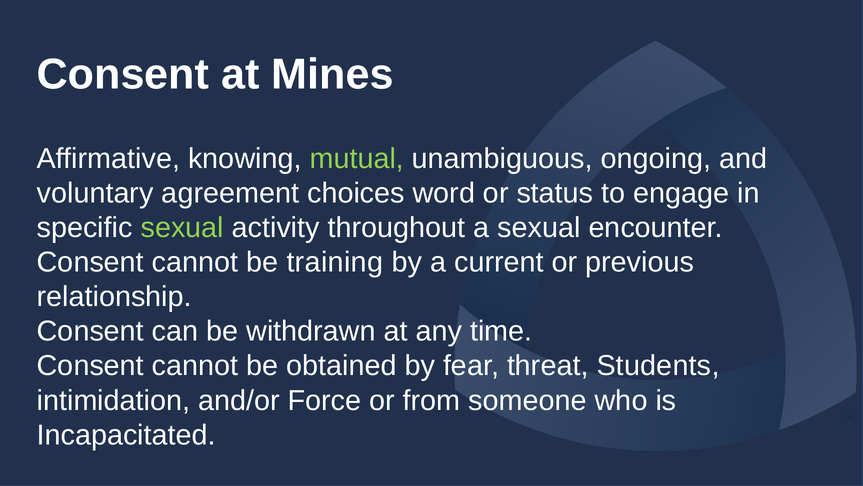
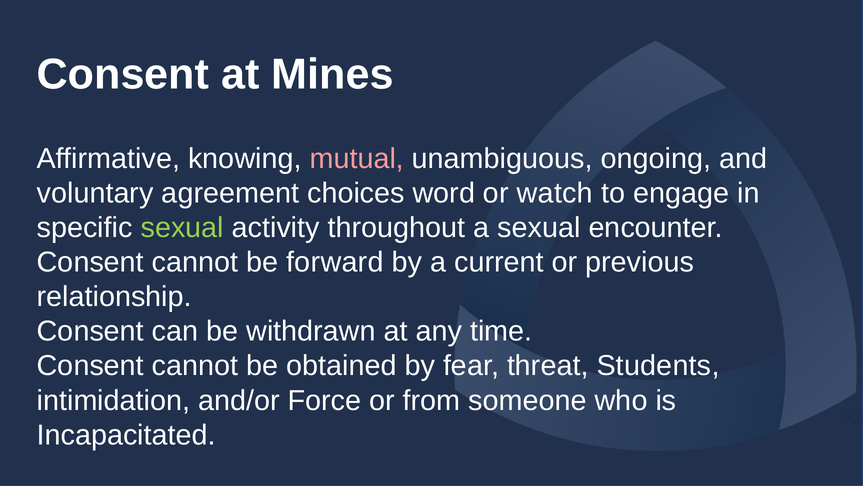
mutual colour: light green -> pink (357, 158)
status: status -> watch (555, 193)
training: training -> forward (335, 262)
